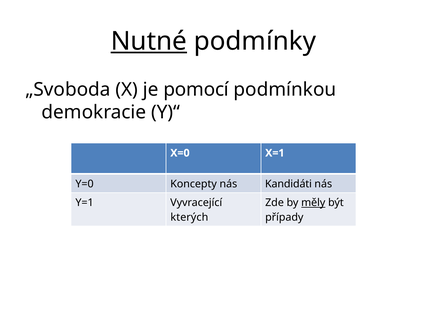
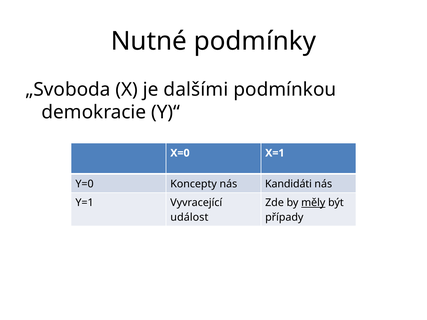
Nutné underline: present -> none (149, 41)
pomocí: pomocí -> dalšími (196, 90)
kterých: kterých -> událost (189, 217)
